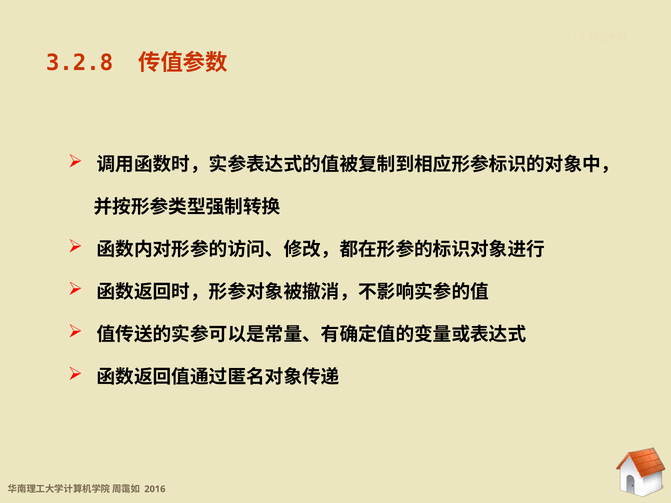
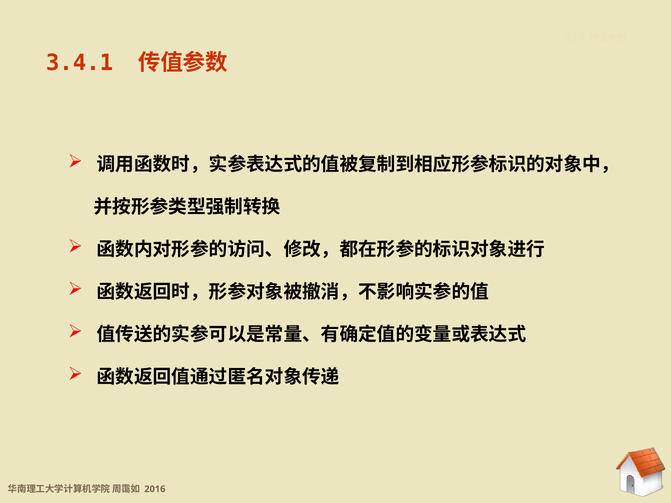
3.2.8: 3.2.8 -> 3.4.1 (80, 63)
